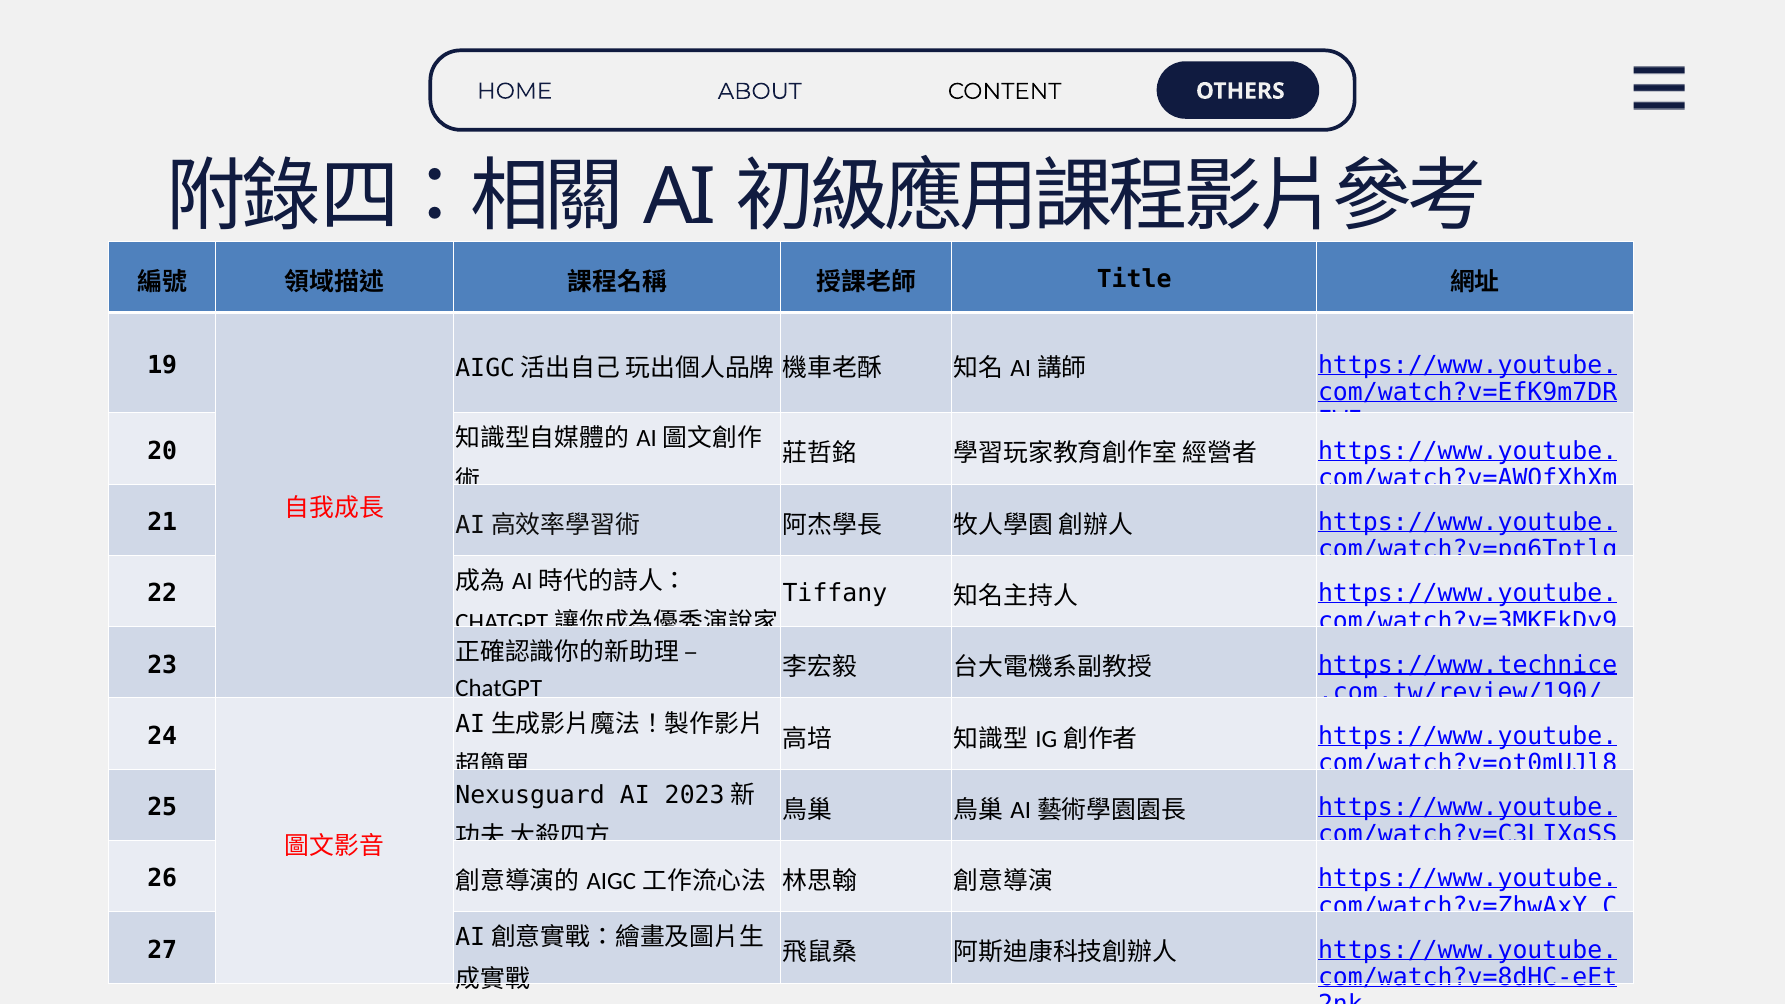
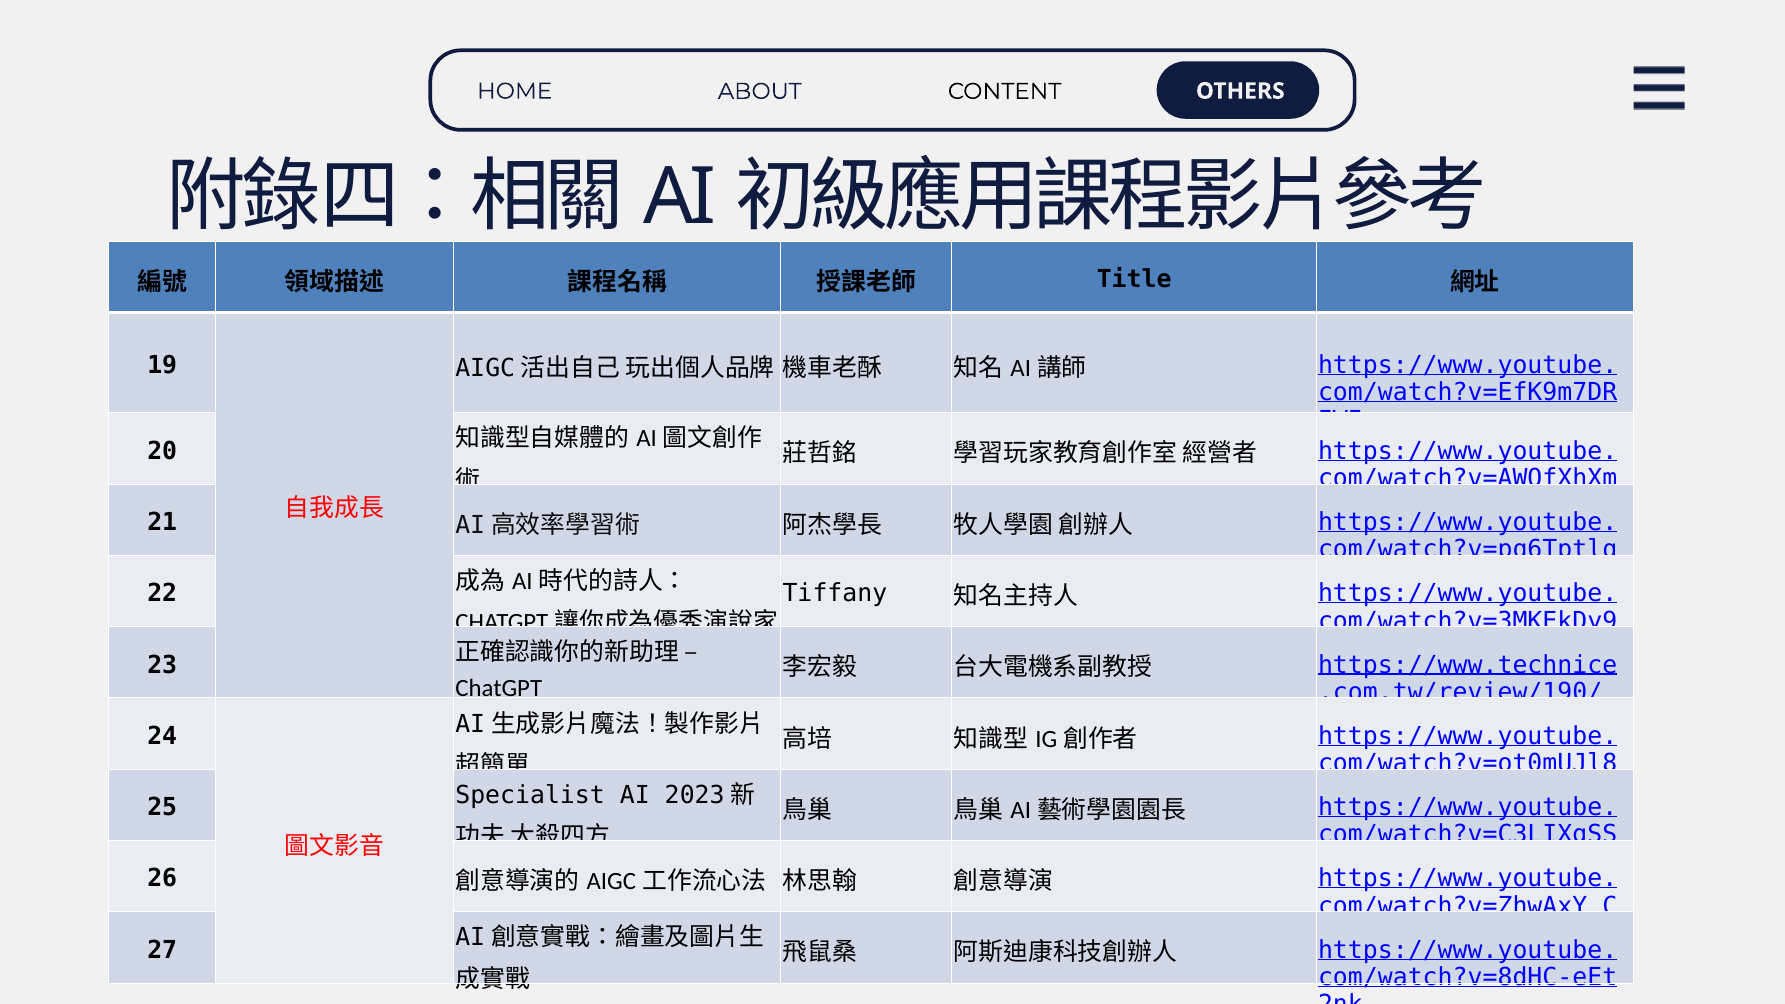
Nexusguard: Nexusguard -> Specialist (530, 795)
